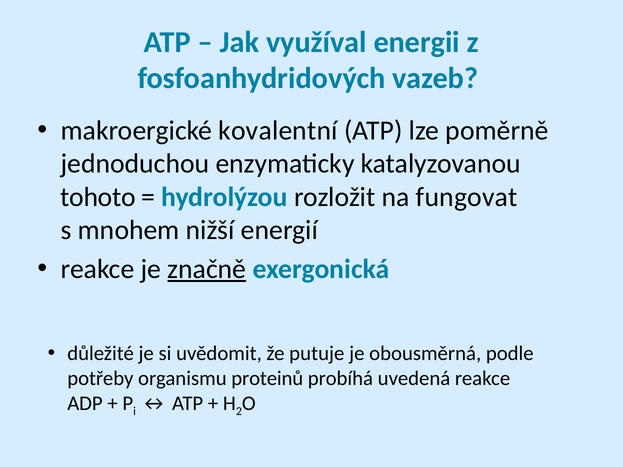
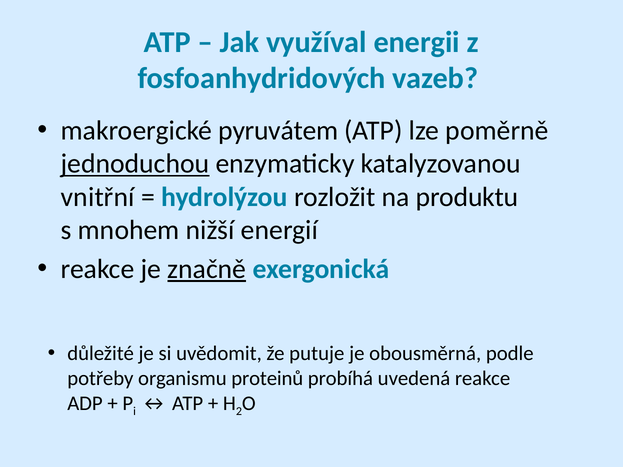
kovalentní: kovalentní -> pyruvátem (278, 131)
jednoduchou underline: none -> present (135, 164)
tohoto: tohoto -> vnitřní (98, 197)
fungovat: fungovat -> produktu (467, 197)
